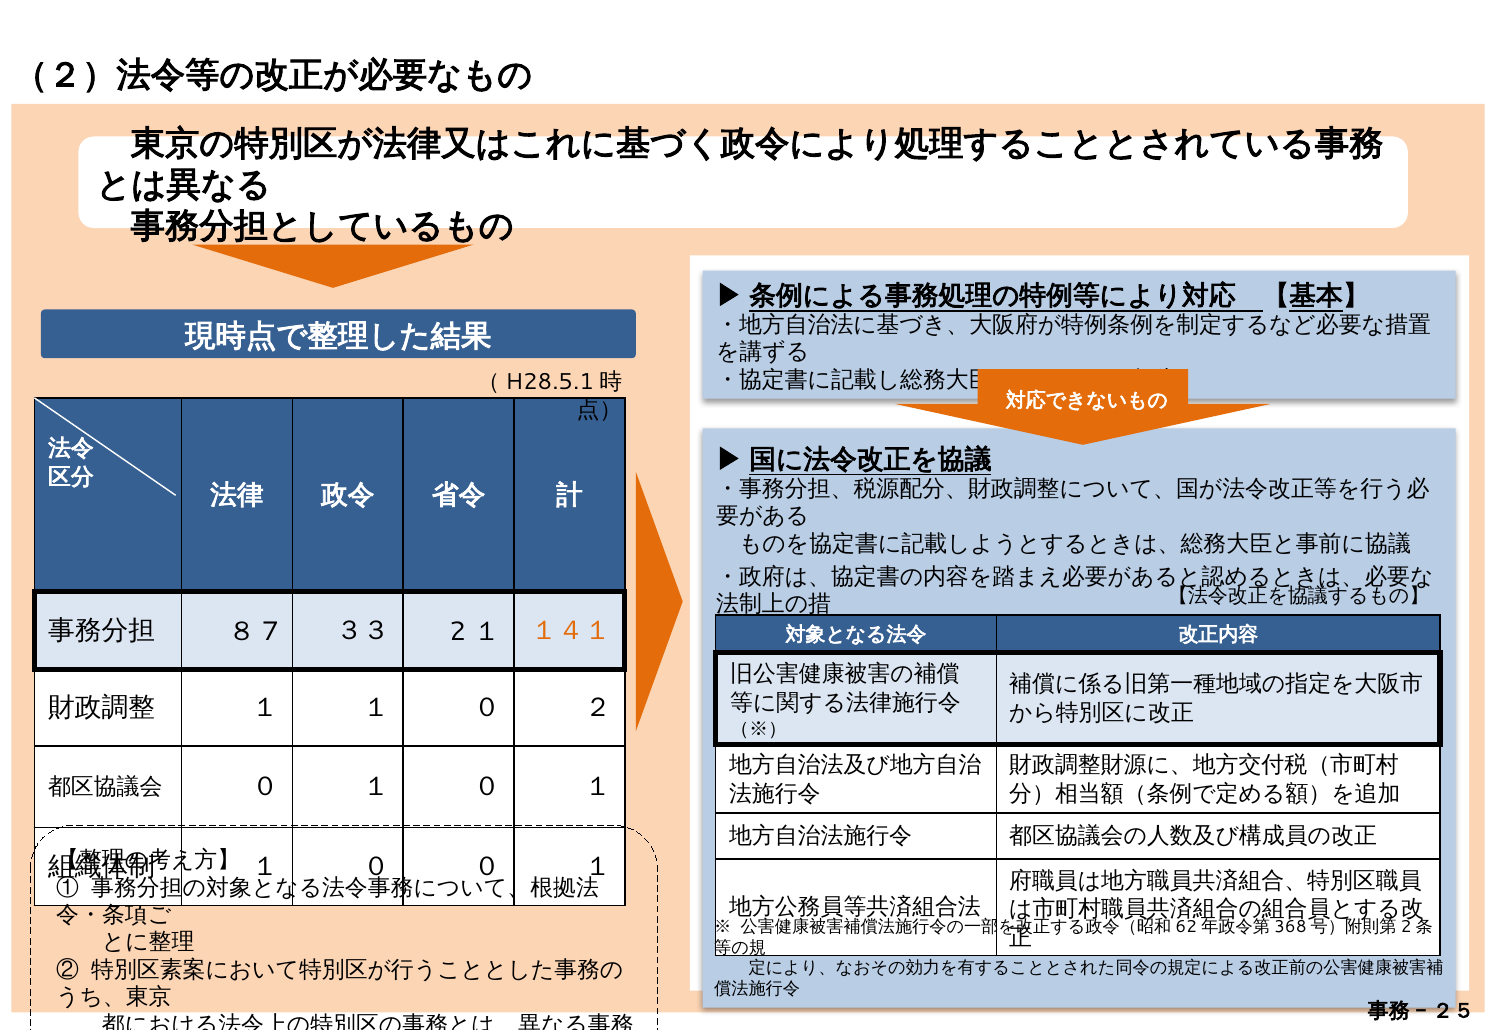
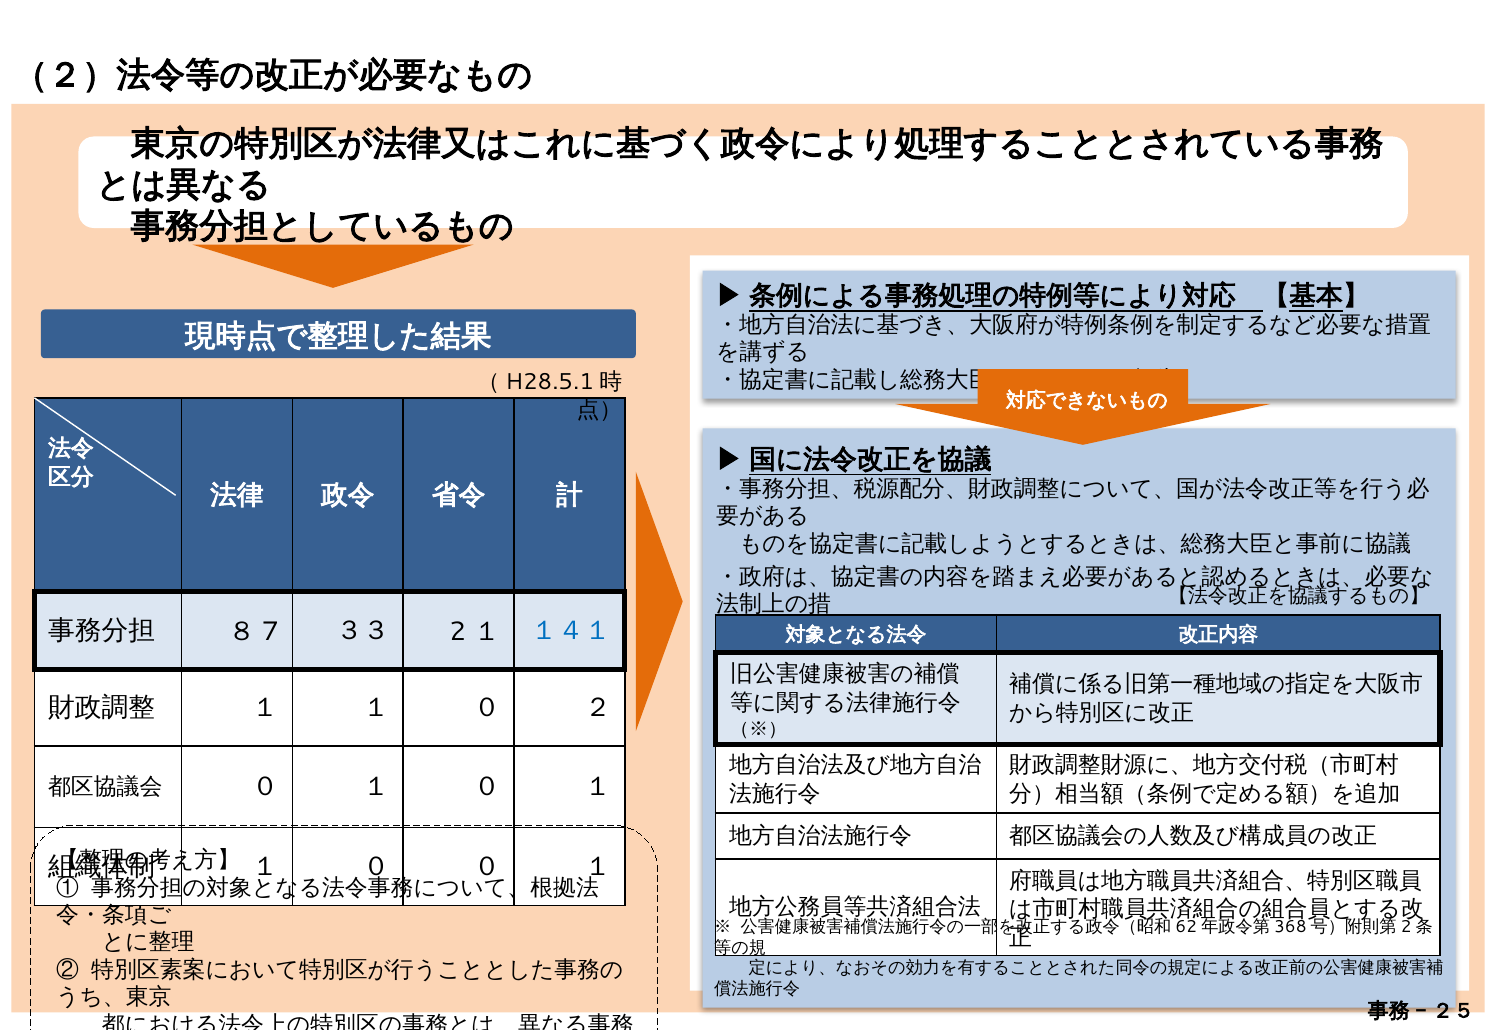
１４１ colour: orange -> blue (571, 631)
